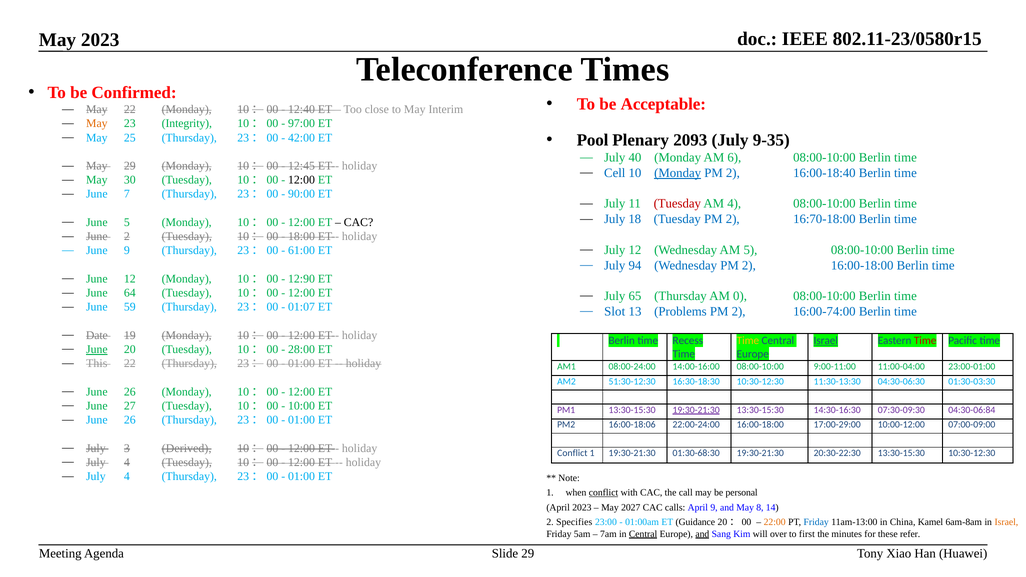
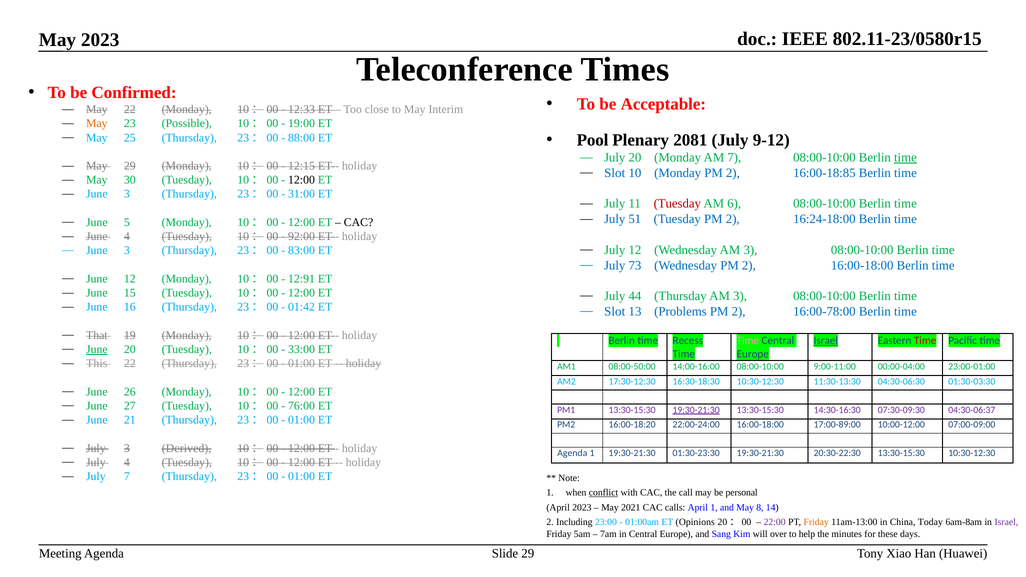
12:40: 12:40 -> 12:33 (301, 109)
Integrity: Integrity -> Possible (187, 124)
97:00: 97:00 -> 19:00 (301, 124)
2093: 2093 -> 2081 (690, 140)
9-35: 9-35 -> 9-12 (771, 140)
42:00: 42:00 -> 88:00 (301, 138)
July 40: 40 -> 20 (635, 158)
AM 6: 6 -> 7 (734, 158)
time underline: none -> present (905, 158)
12:45: 12:45 -> 12:15 (301, 166)
Cell: Cell -> Slot (615, 173)
Monday underline: present -> none (678, 173)
16:00-18:40: 16:00-18:40 -> 16:00-18:85 (824, 173)
7: 7 -> 3 (127, 194)
90:00: 90:00 -> 31:00 (301, 194)
AM 4: 4 -> 6 (734, 204)
18: 18 -> 51 (635, 219)
16:70-18:00: 16:70-18:00 -> 16:24-18:00 (824, 219)
June 2: 2 -> 4 (127, 236)
18:00: 18:00 -> 92:00 (301, 236)
Wednesday AM 5: 5 -> 3 (750, 250)
9: 9 -> 3 (127, 251)
61:00: 61:00 -> 83:00 (301, 251)
94: 94 -> 73 (635, 265)
12:90: 12:90 -> 12:91 (301, 279)
64: 64 -> 15 (130, 293)
65: 65 -> 44 (635, 296)
Thursday AM 0: 0 -> 3 (740, 296)
59: 59 -> 16 (130, 307)
01:07: 01:07 -> 01:42 (301, 307)
16:00-74:00: 16:00-74:00 -> 16:00-78:00 (824, 312)
Date: Date -> That (97, 335)
Time colour: yellow -> pink (748, 340)
28:00: 28:00 -> 33:00 (301, 349)
08:00-24:00: 08:00-24:00 -> 08:00-50:00 (632, 367)
11:00-04:00: 11:00-04:00 -> 00:00-04:00 (901, 367)
51:30-12:30: 51:30-12:30 -> 17:30-12:30 (632, 382)
10:00: 10:00 -> 76:00 (301, 406)
04:30-06:84: 04:30-06:84 -> 04:30-06:37 (972, 410)
26: 26 -> 21 (130, 420)
16:00-18:06: 16:00-18:06 -> 16:00-18:20 (632, 425)
17:00-29:00: 17:00-29:00 -> 17:00-89:00 (837, 425)
Conflict: Conflict -> Agenda (572, 453)
01:30-68:30: 01:30-68:30 -> 01:30-23:30 (696, 453)
4: 4 -> 7 (127, 476)
2027: 2027 -> 2021 (631, 508)
April 9: 9 -> 1 (714, 508)
Specifies: Specifies -> Including (574, 522)
Guidance: Guidance -> Opinions (695, 522)
22:00 colour: orange -> purple (775, 522)
Friday colour: blue -> orange (816, 522)
Kamel: Kamel -> Today (930, 522)
Israel colour: orange -> purple (1006, 522)
Central underline: present -> none (643, 534)
and underline: present -> none (702, 534)
first: first -> help (807, 534)
refer: refer -> days (910, 534)
